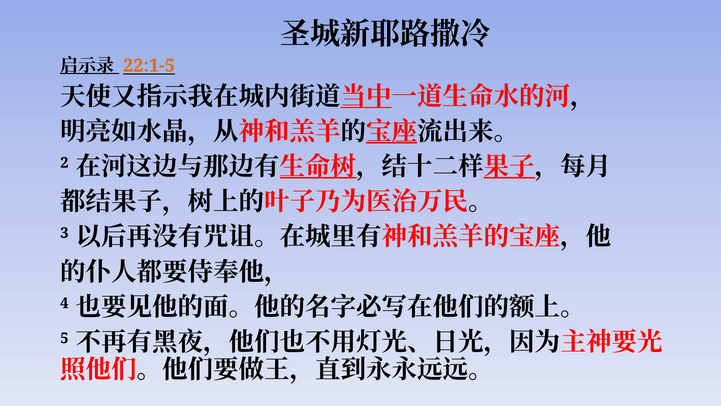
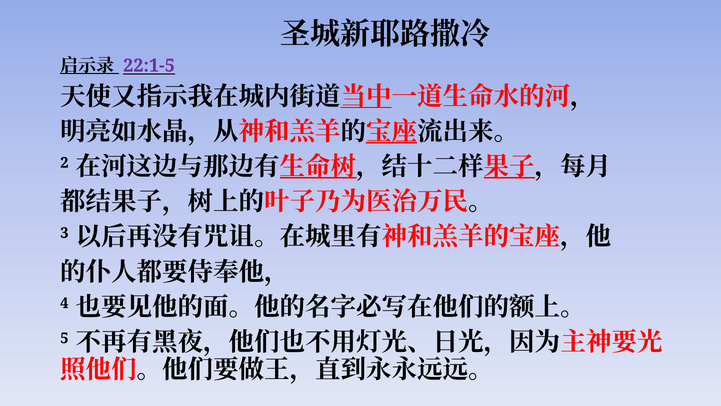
22:1-5 colour: orange -> purple (149, 66)
